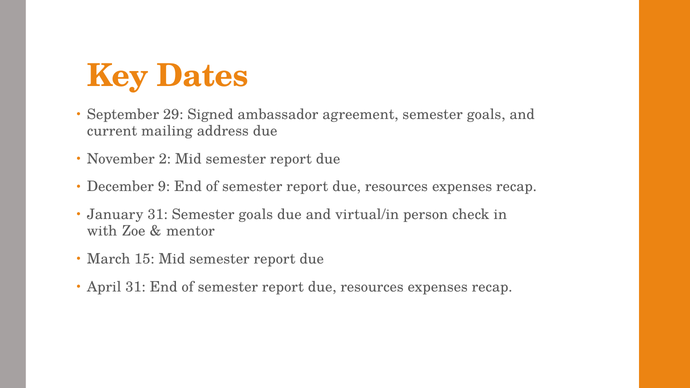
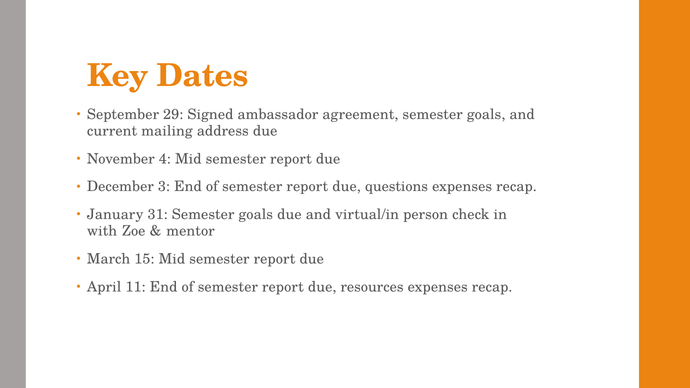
2: 2 -> 4 (165, 159)
9: 9 -> 3 (164, 187)
resources: resources -> questions (396, 187)
April 31: 31 -> 11 (136, 287)
